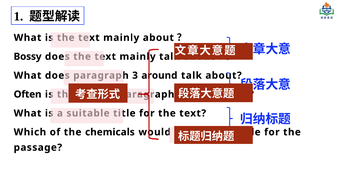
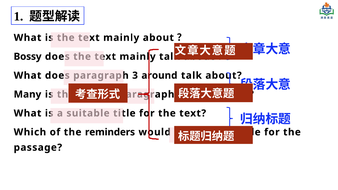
Often: Often -> Many (27, 94)
chemicals: chemicals -> reminders (110, 132)
